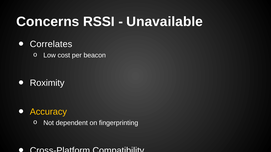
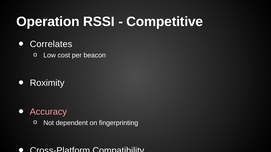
Concerns: Concerns -> Operation (48, 22)
Unavailable: Unavailable -> Competitive (165, 22)
Accuracy colour: yellow -> pink (48, 112)
